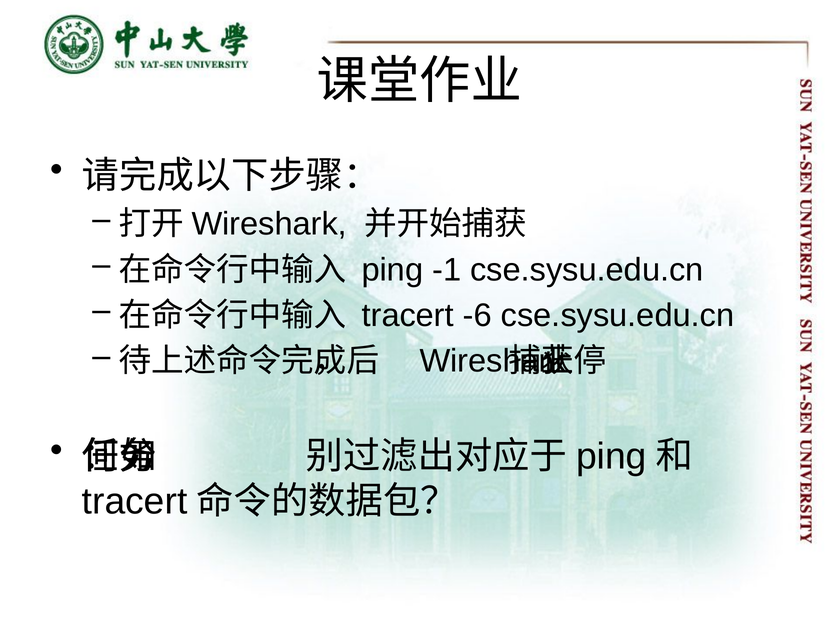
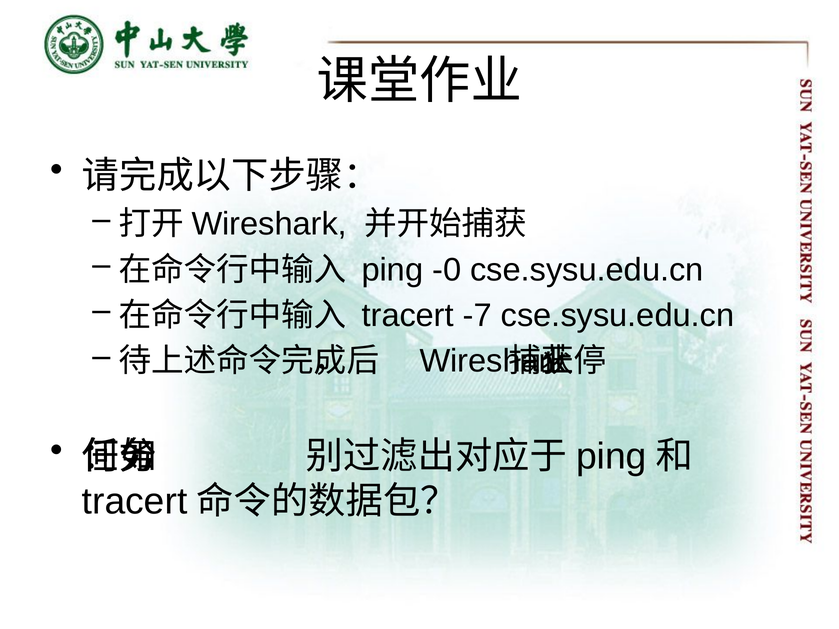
-1: -1 -> -0 (447, 270)
-6: -6 -> -7 (477, 316)
